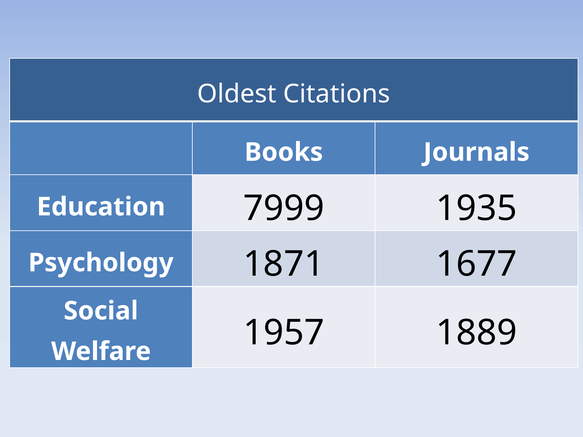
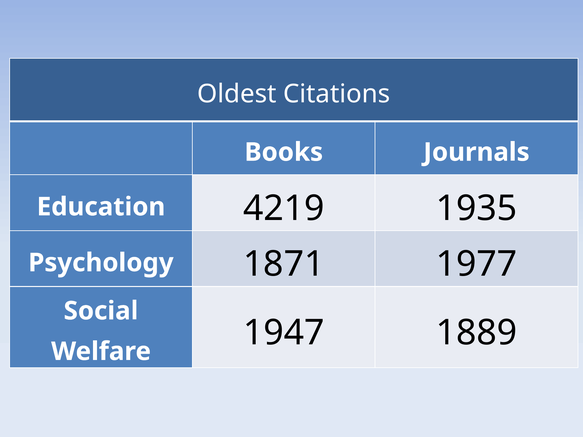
7999: 7999 -> 4219 (284, 208)
1677: 1677 -> 1977 (477, 264)
1957: 1957 -> 1947 (284, 333)
